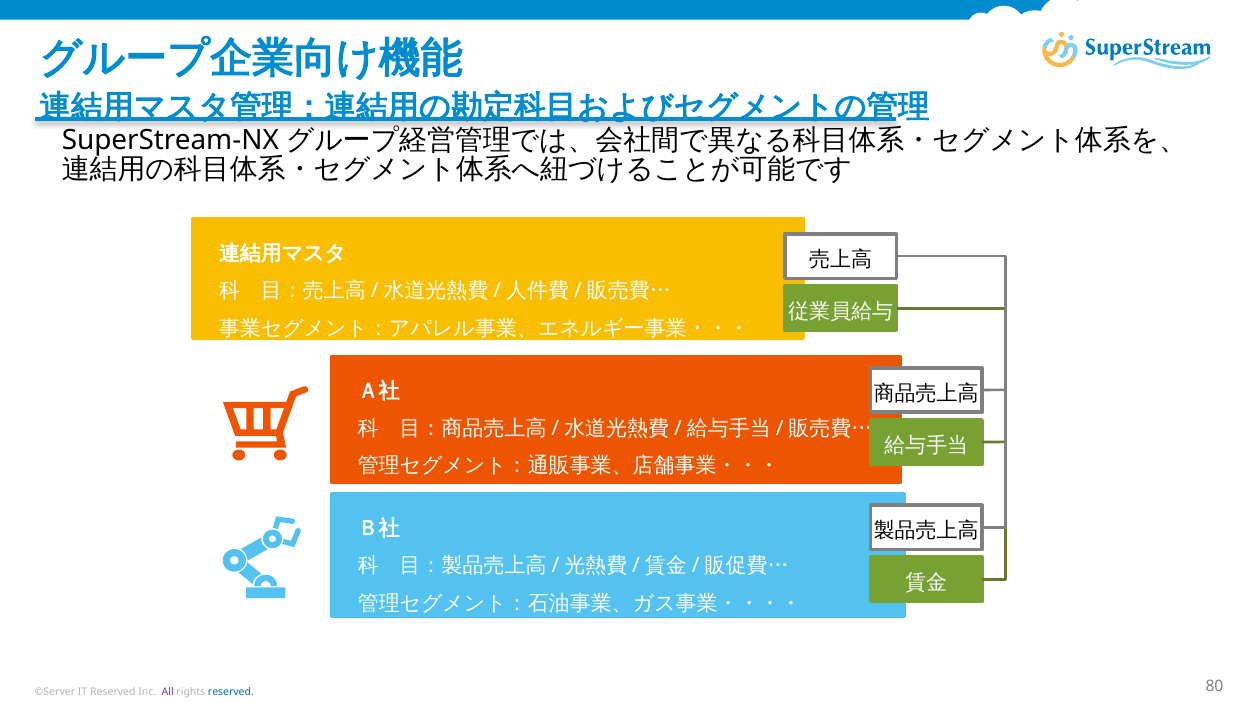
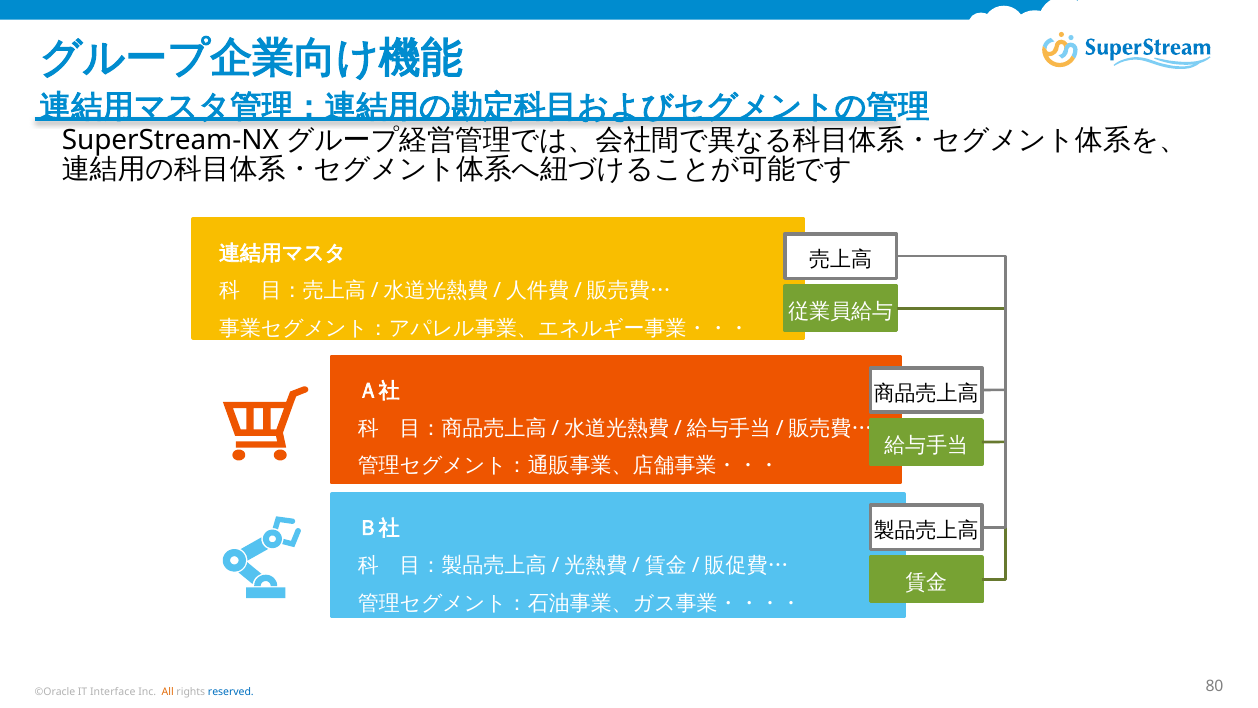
©Server: ©Server -> ©Oracle (55, 692)
IT Reserved: Reserved -> Interface (113, 692)
All colour: purple -> orange (168, 692)
